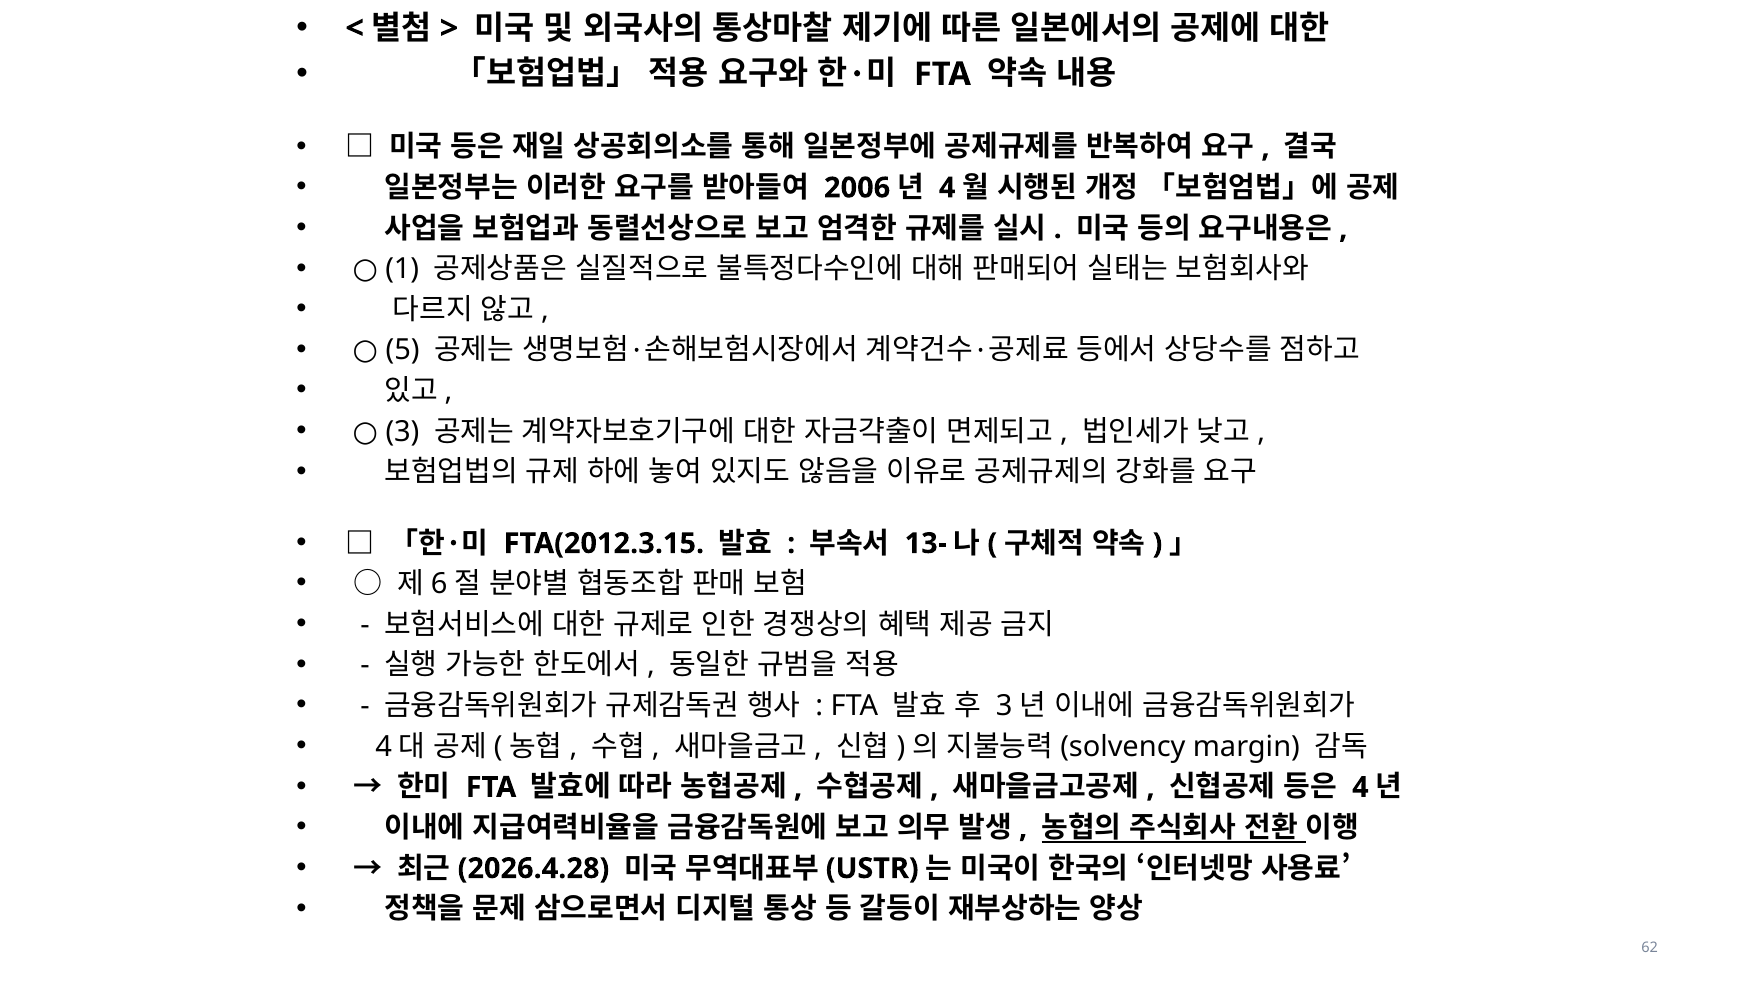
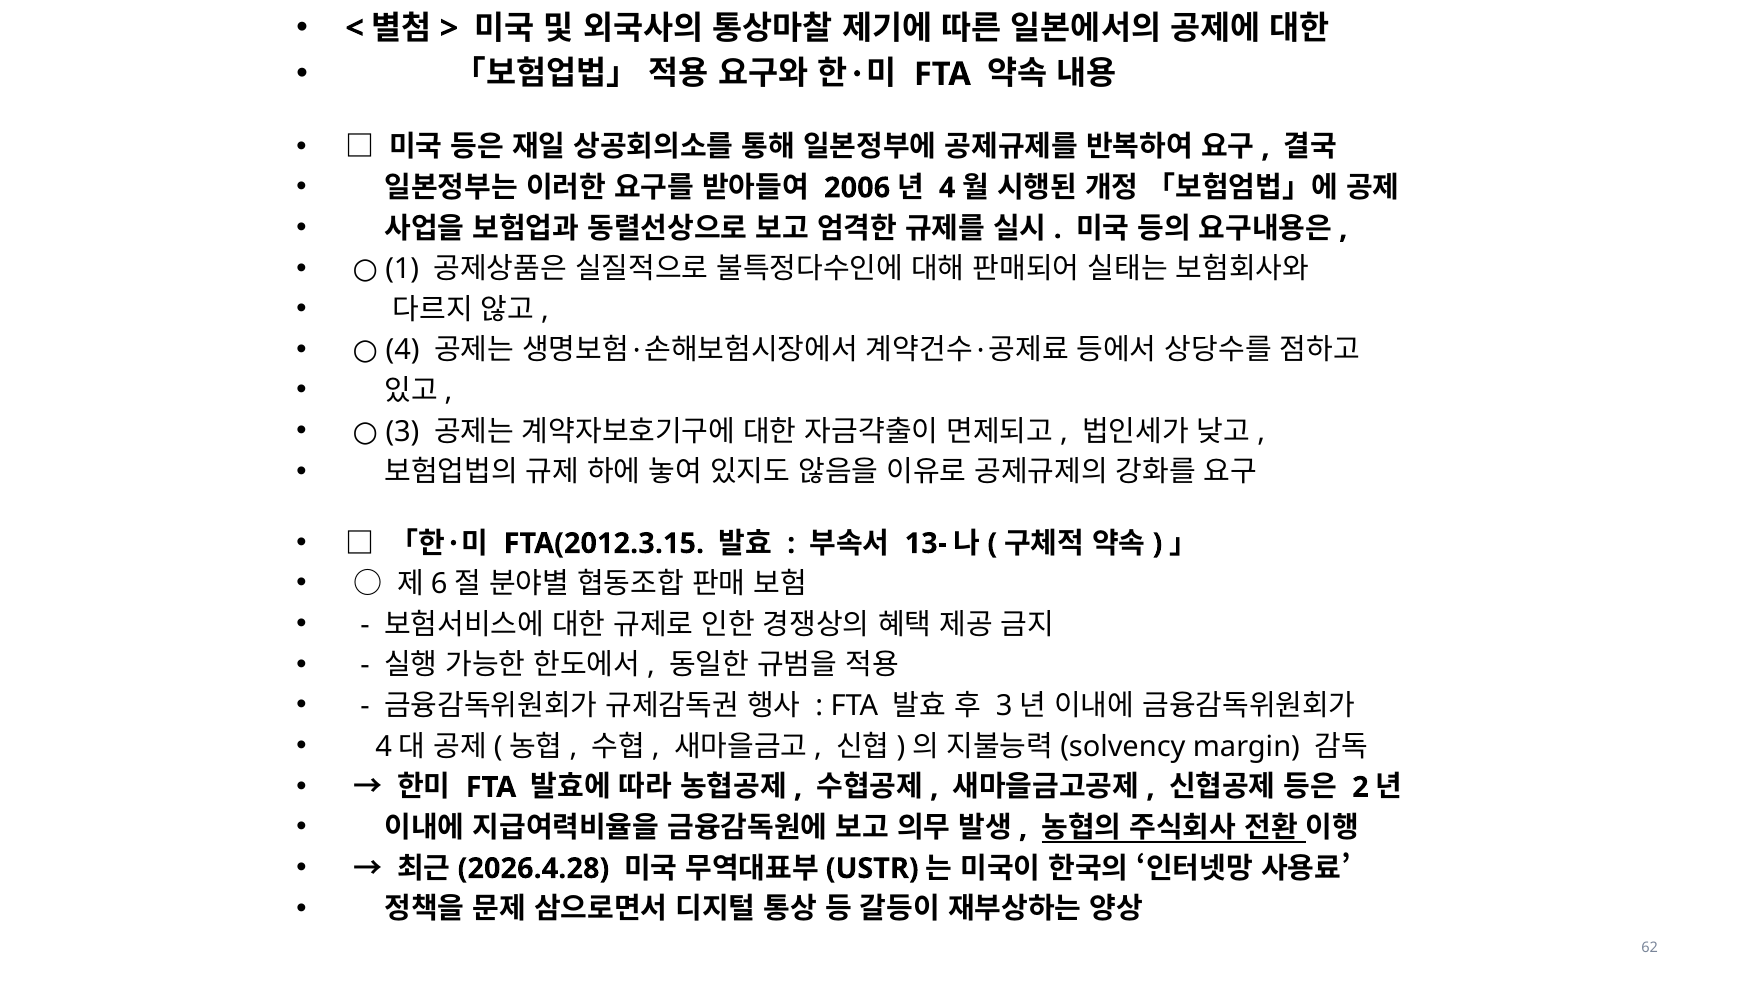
5: 5 -> 4 (403, 350)
4: 4 -> 2 (1360, 787)
